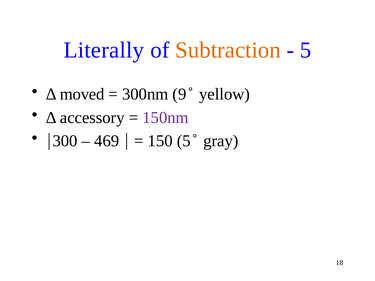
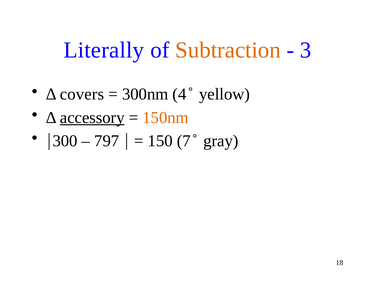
5: 5 -> 3 (306, 50)
moved: moved -> covers (82, 94)
9: 9 -> 4 (179, 94)
accessory underline: none -> present (92, 118)
150nm colour: purple -> orange (166, 118)
469: 469 -> 797 (107, 141)
150 5: 5 -> 7 (184, 141)
